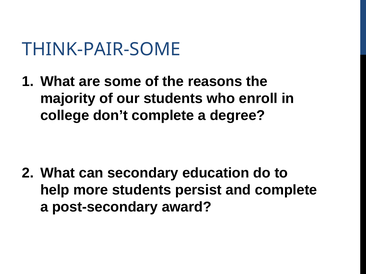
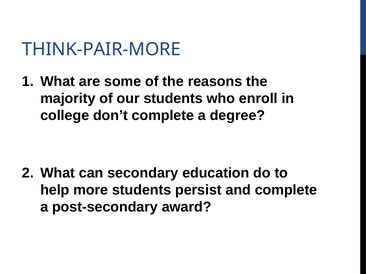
THINK-PAIR-SOME: THINK-PAIR-SOME -> THINK-PAIR-MORE (101, 49)
